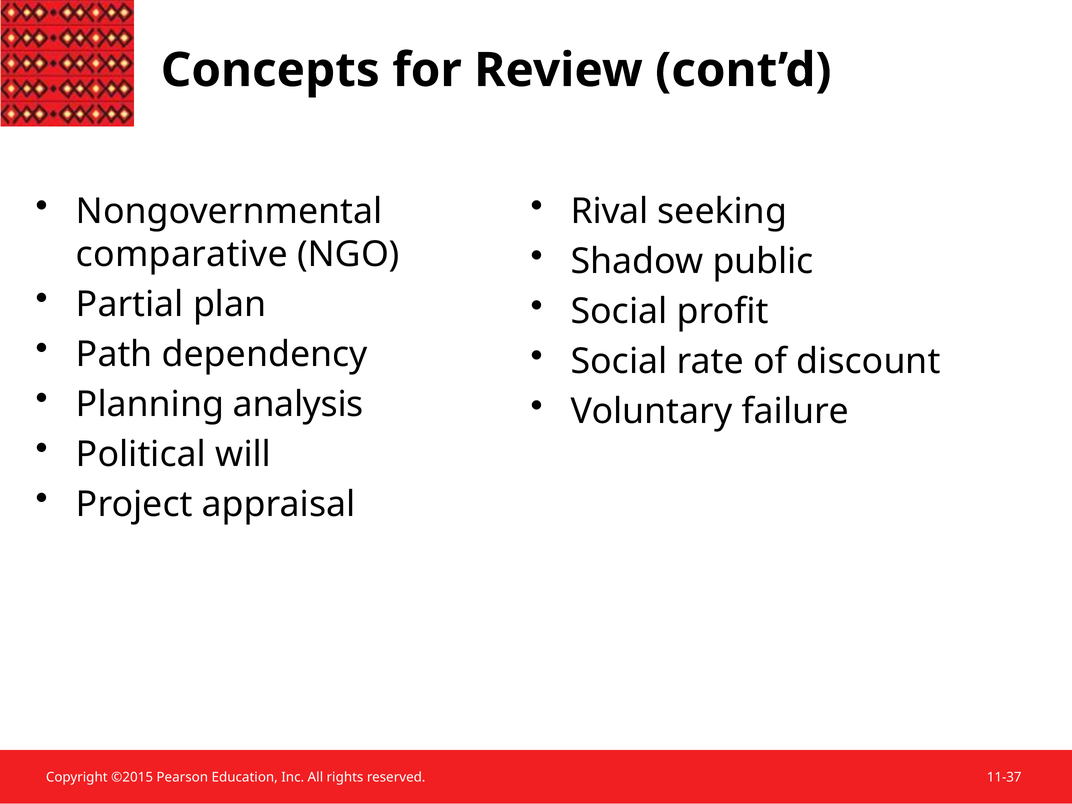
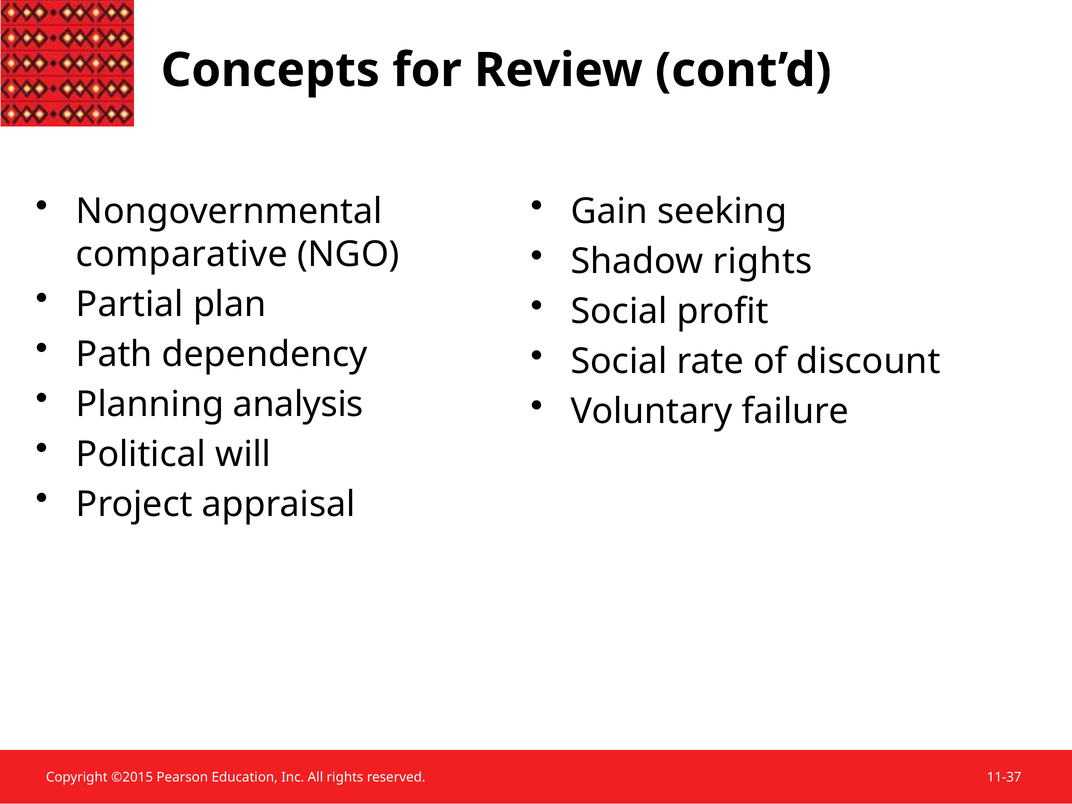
Rival: Rival -> Gain (609, 212)
Shadow public: public -> rights (763, 262)
